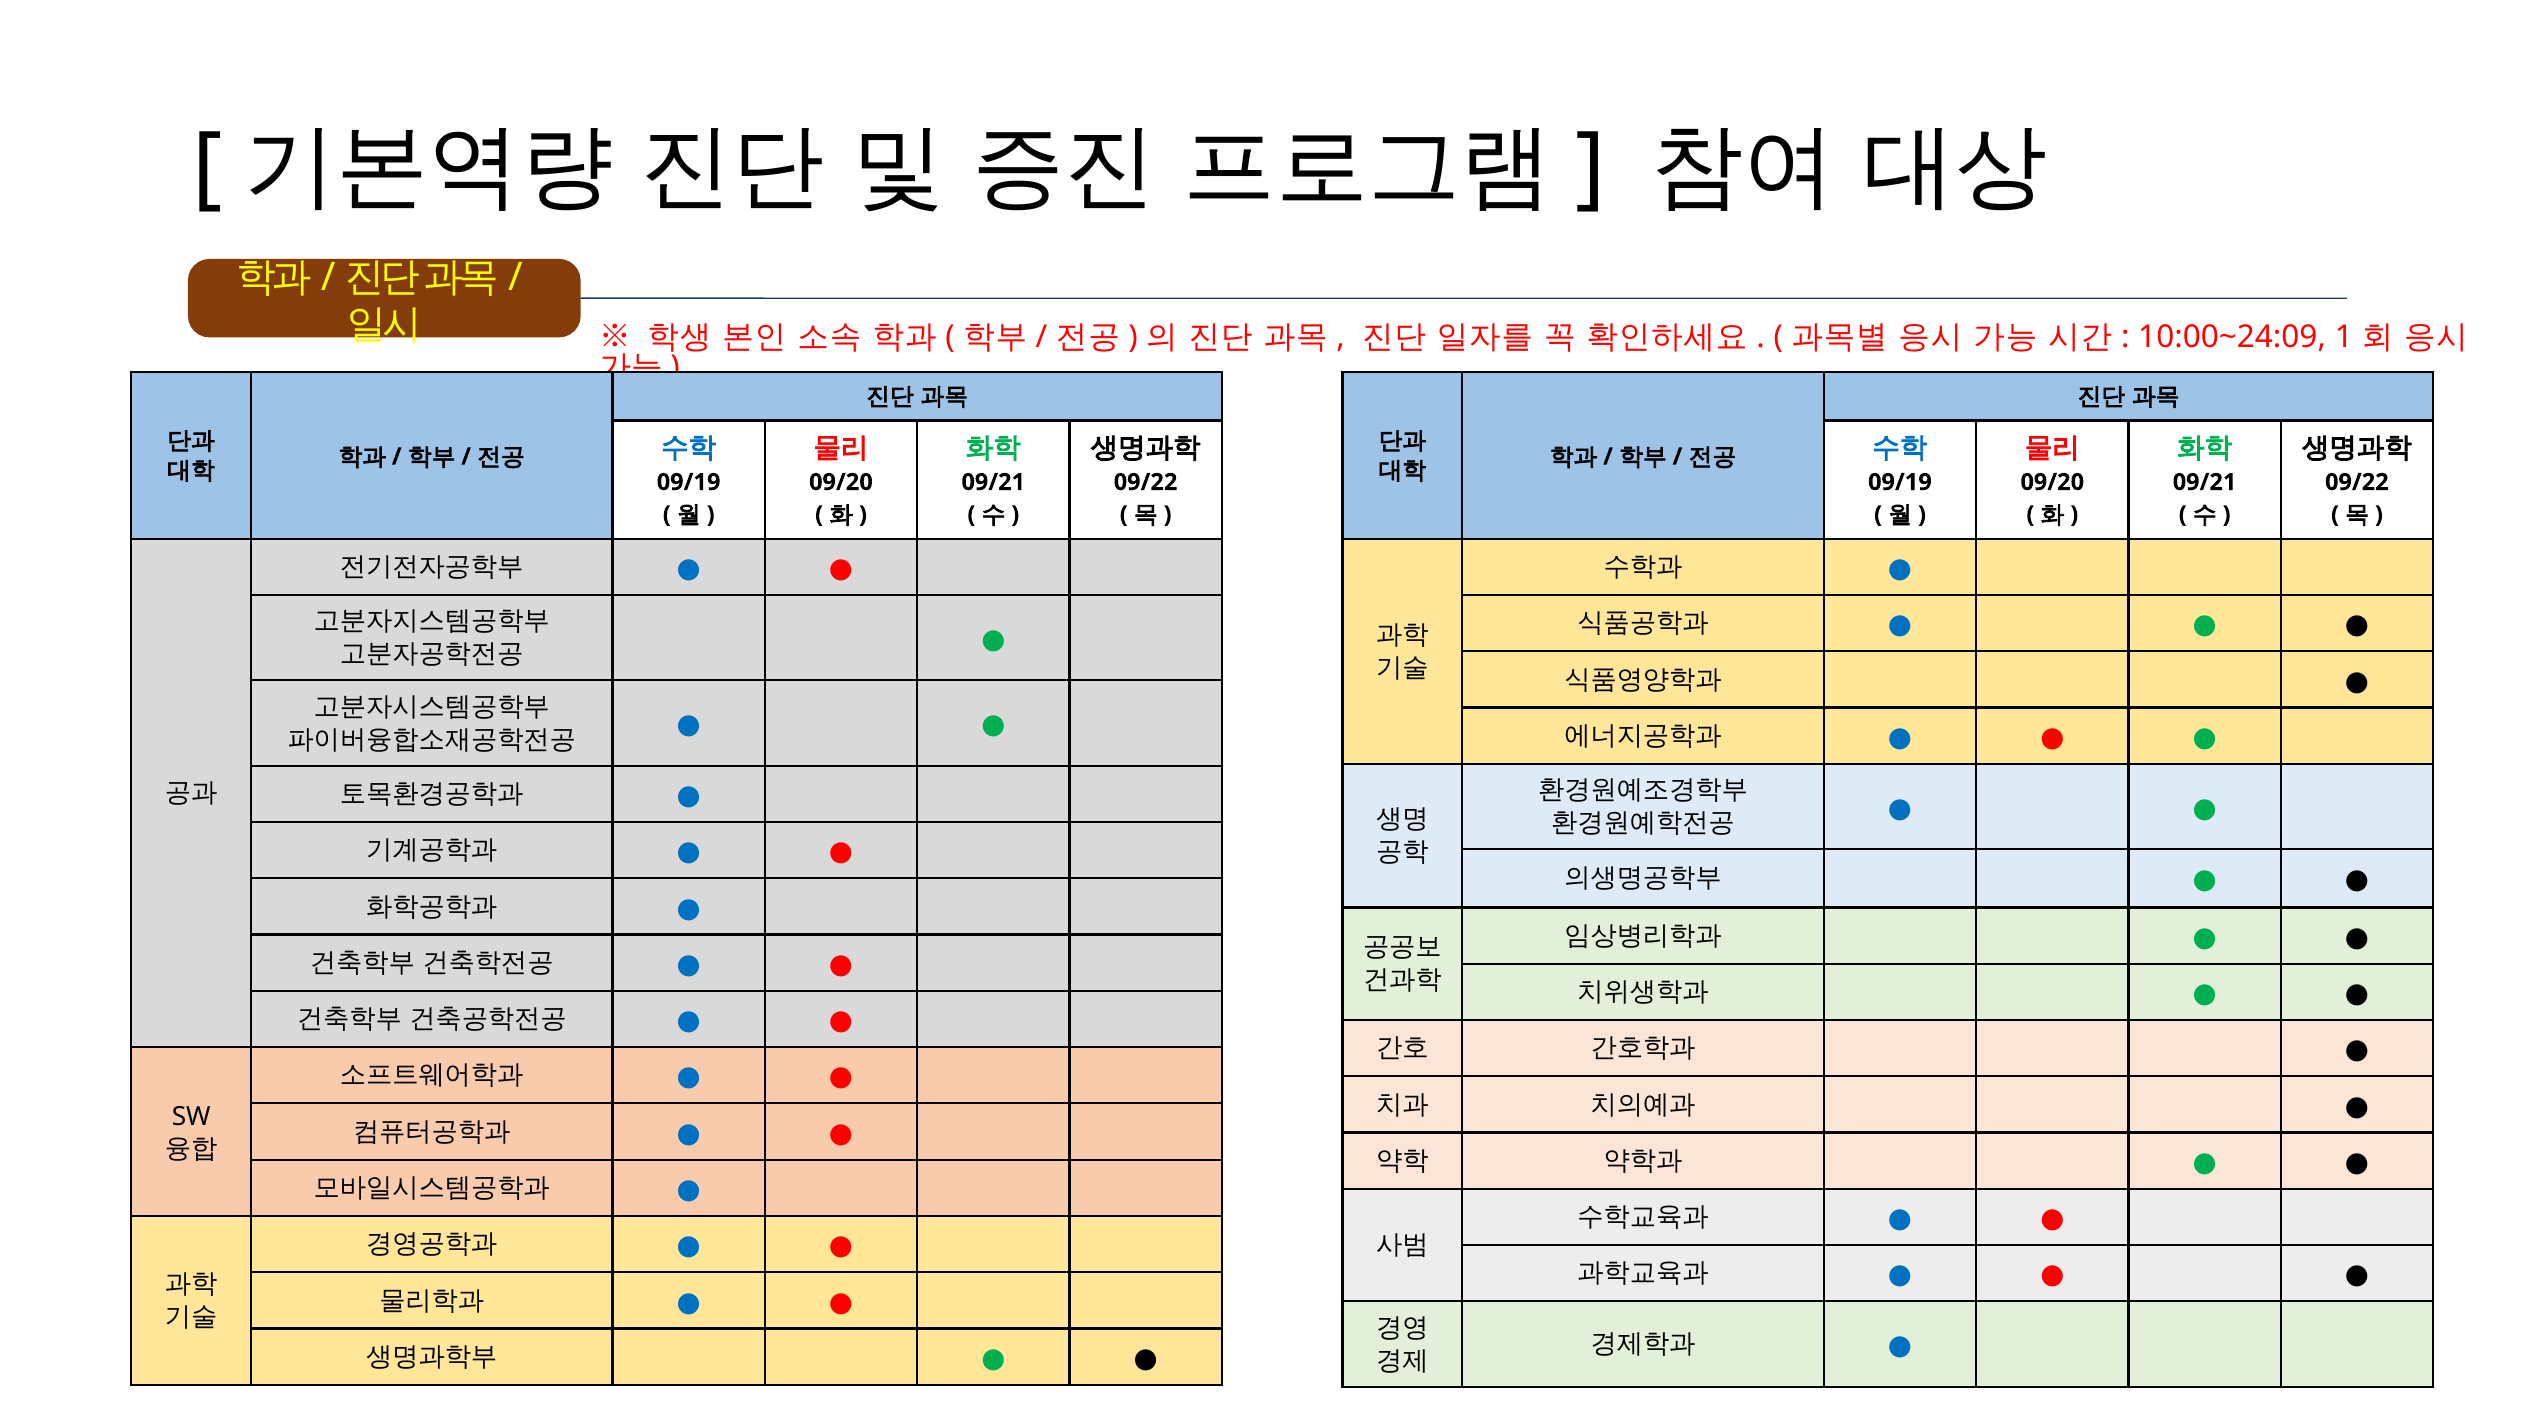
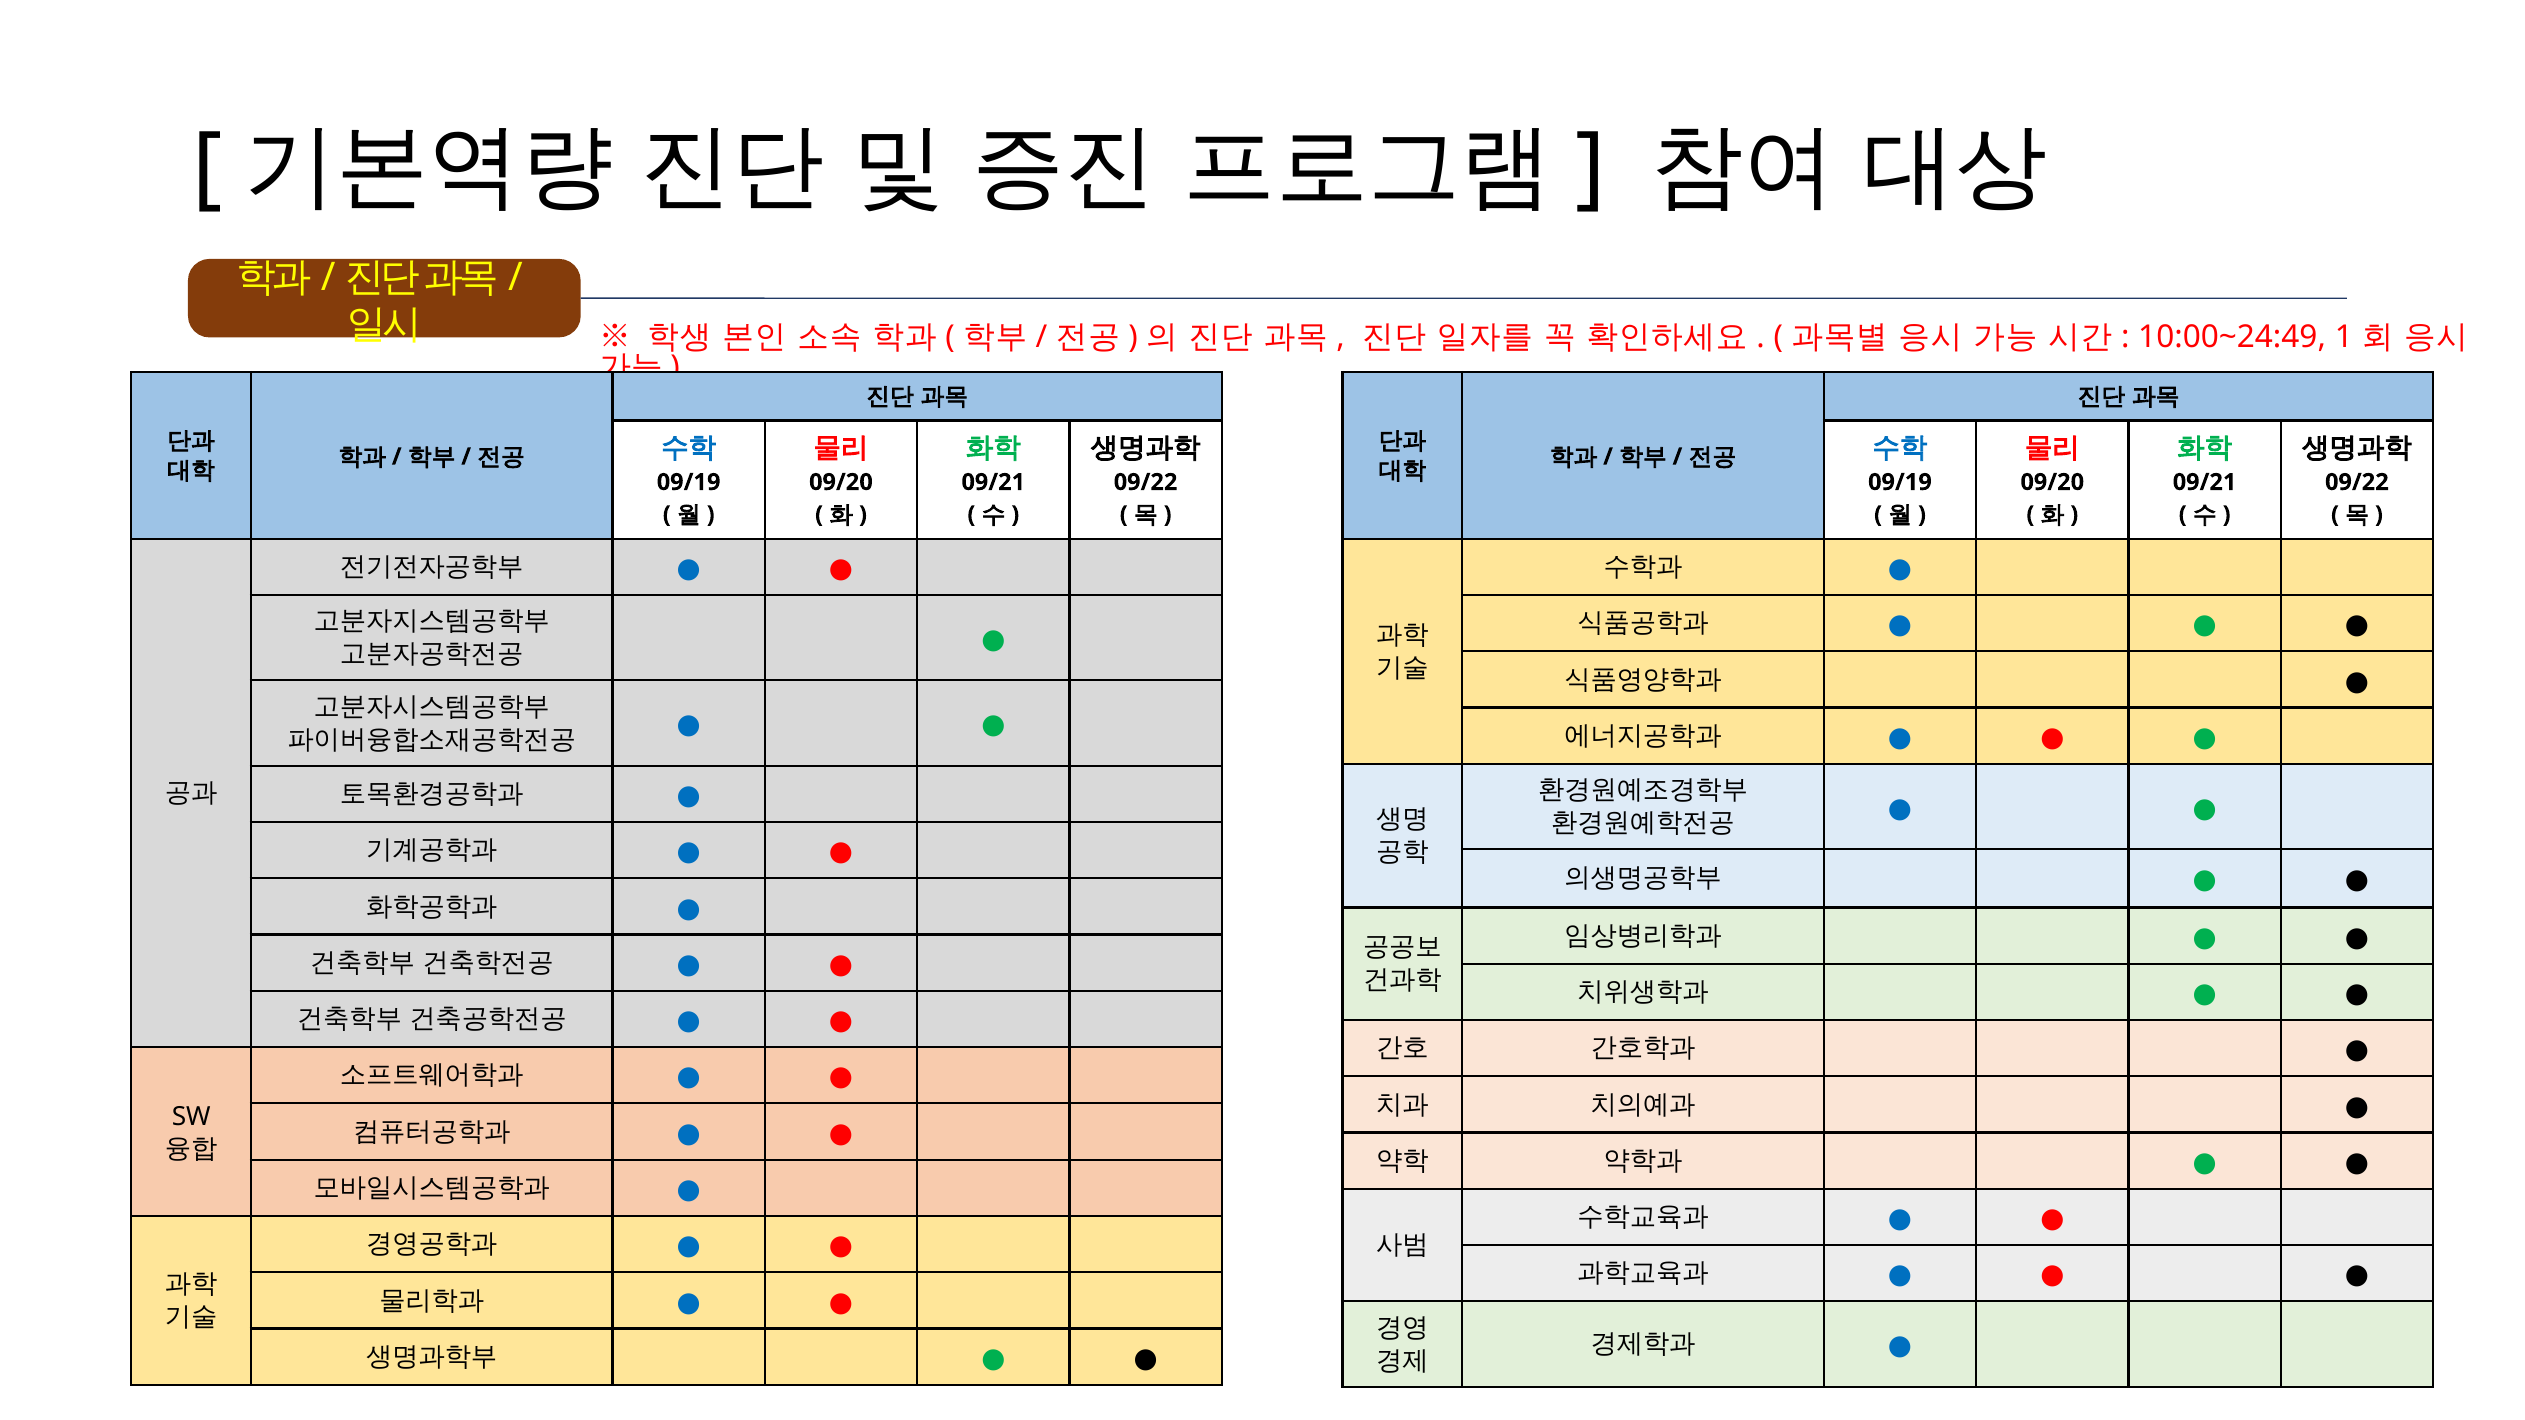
10:00~24:09: 10:00~24:09 -> 10:00~24:49 (2232, 337)
